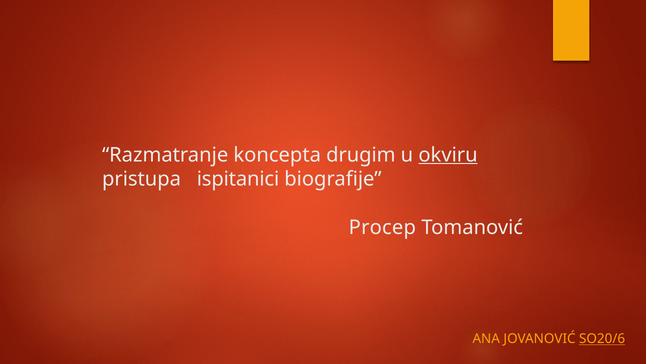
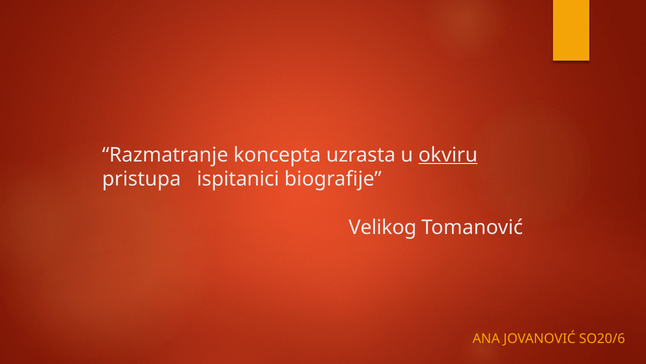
drugim: drugim -> uzrasta (361, 155)
Procep: Procep -> Velikog (383, 227)
SO20/6 underline: present -> none (602, 338)
